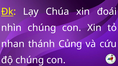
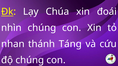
Củng: Củng -> Táng (70, 44)
